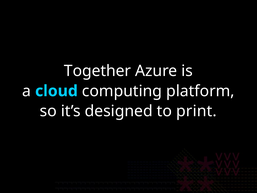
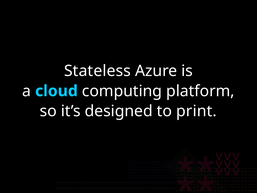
Together: Together -> Stateless (97, 71)
